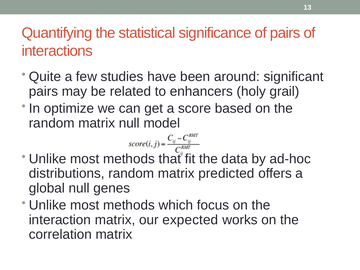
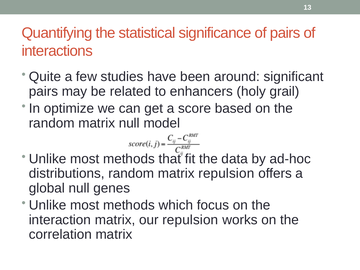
matrix predicted: predicted -> repulsion (226, 174)
our expected: expected -> repulsion (190, 220)
